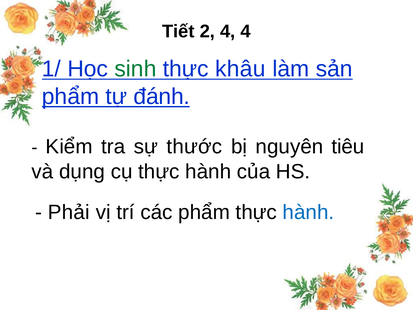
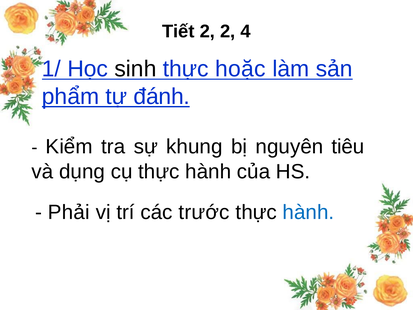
2 4: 4 -> 2 (228, 32)
sinh colour: green -> black (135, 69)
khâu: khâu -> hoặc (240, 69)
thước: thước -> khung (194, 147)
các phẩm: phẩm -> trước (204, 212)
